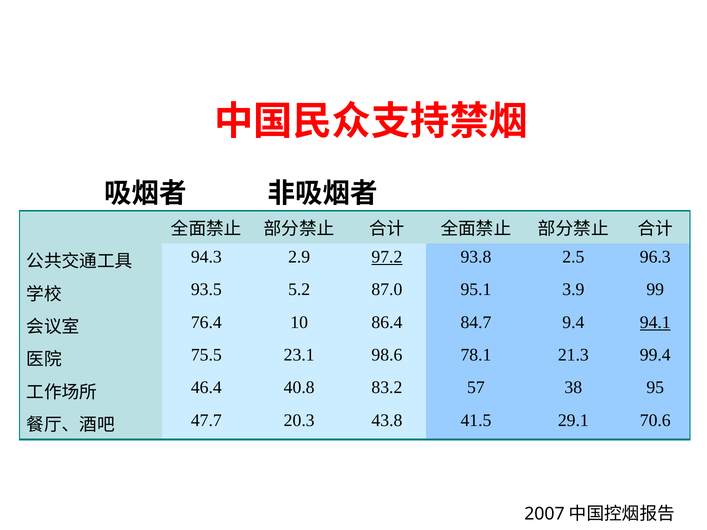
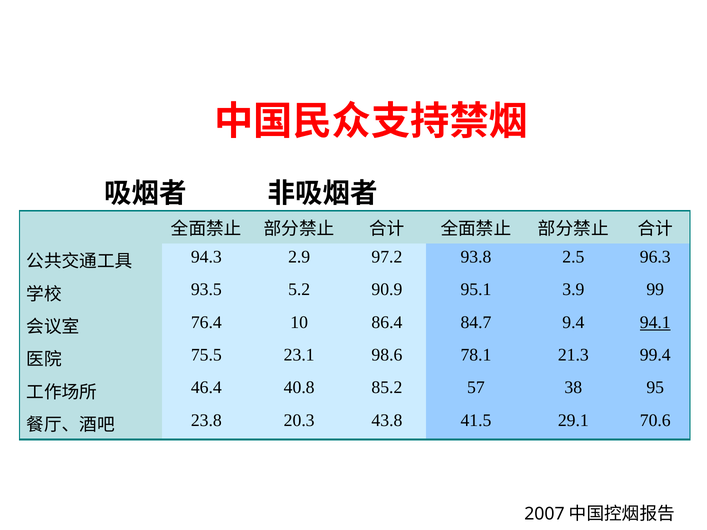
97.2 underline: present -> none (387, 257)
87.0: 87.0 -> 90.9 (387, 290)
83.2: 83.2 -> 85.2 (387, 388)
47.7: 47.7 -> 23.8 (206, 420)
